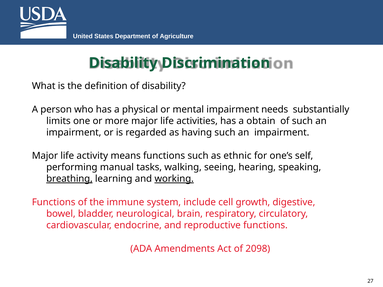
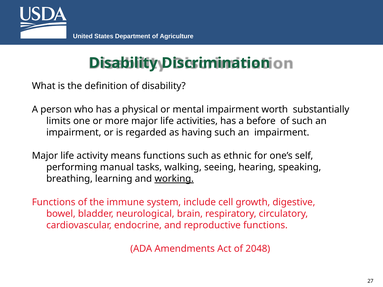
needs: needs -> worth (275, 109)
obtain: obtain -> before (261, 121)
breathing underline: present -> none (69, 179)
2098: 2098 -> 2048 (258, 249)
